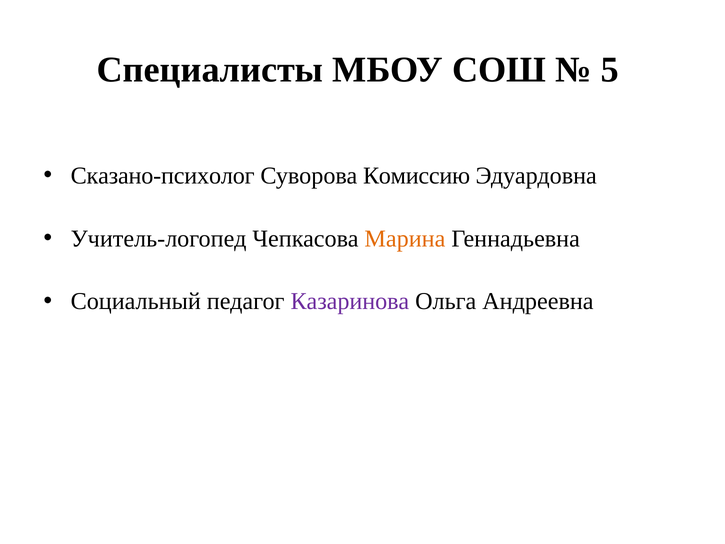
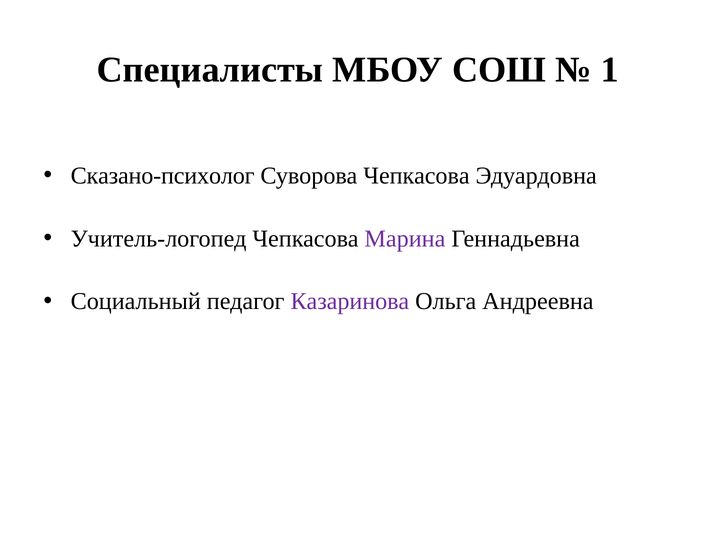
5: 5 -> 1 (610, 70)
Суворова Комиссию: Комиссию -> Чепкасова (416, 176)
Марина colour: orange -> purple (405, 239)
